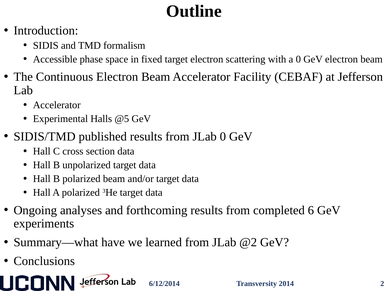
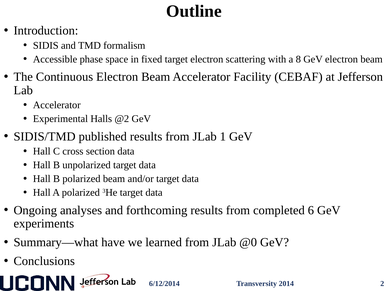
a 0: 0 -> 8 (298, 59)
@5: @5 -> @2 (122, 119)
JLab 0: 0 -> 1 (223, 136)
@2: @2 -> @0 (248, 242)
